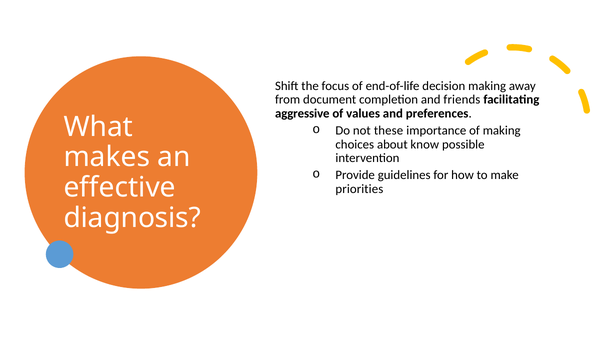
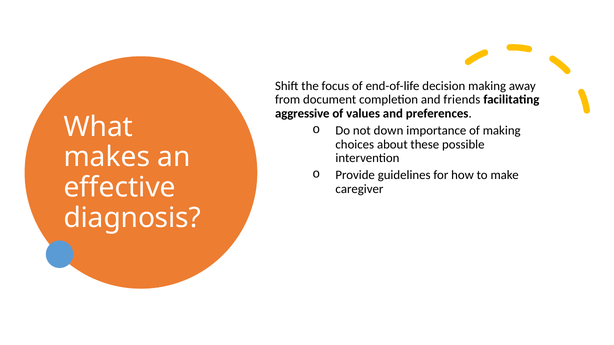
these: these -> down (389, 131)
know: know -> these (425, 145)
priorities: priorities -> caregiver (359, 189)
